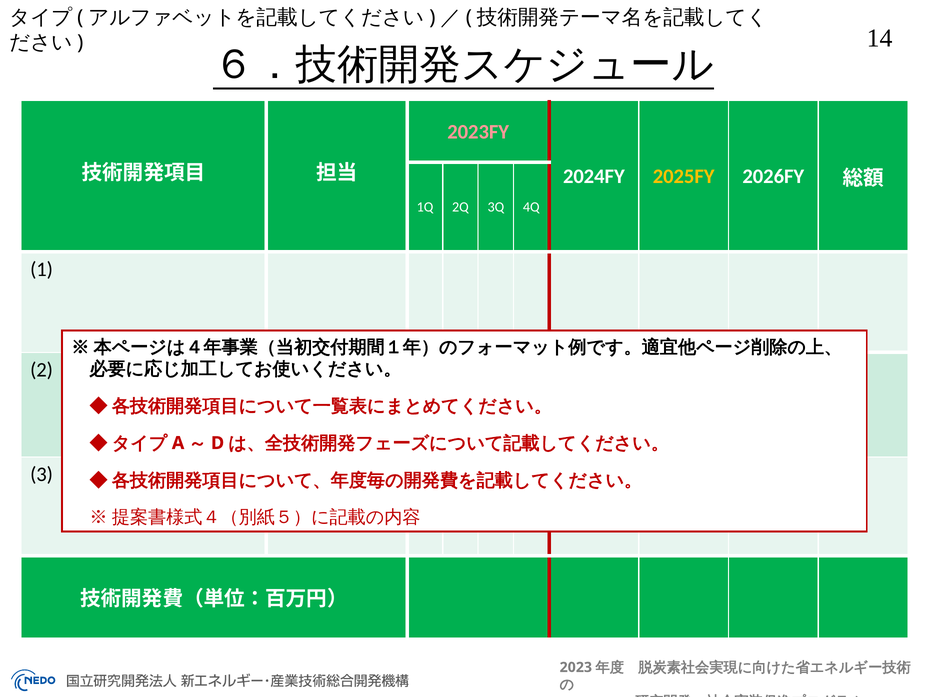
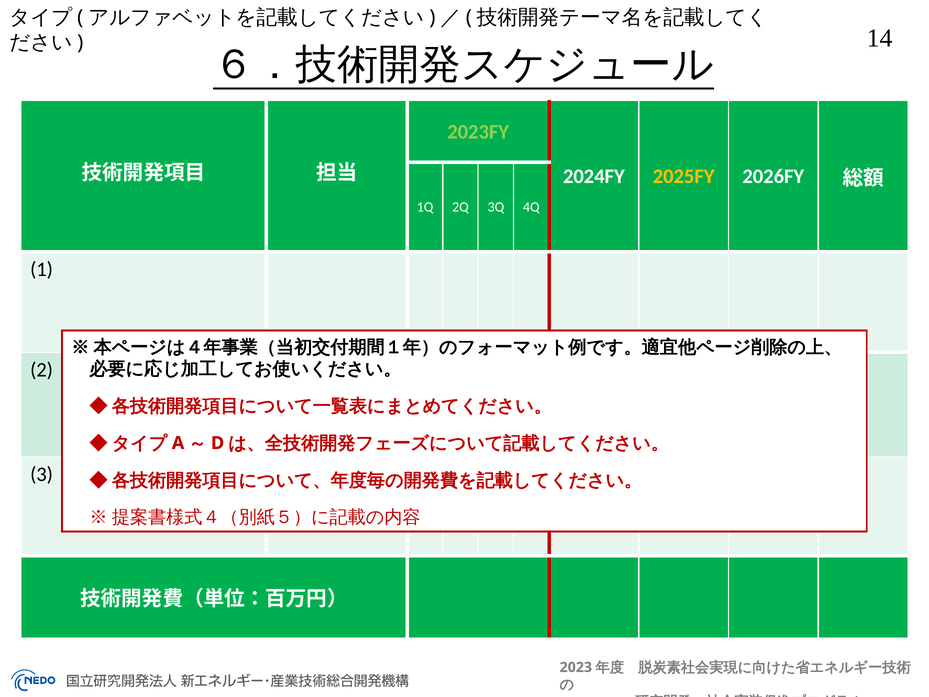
2023FY colour: pink -> light green (478, 132)
